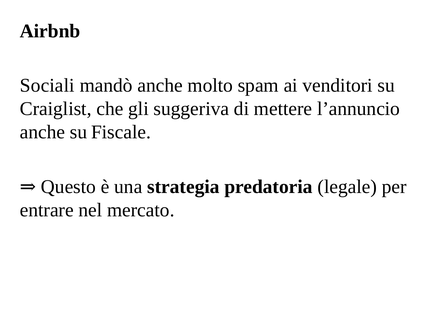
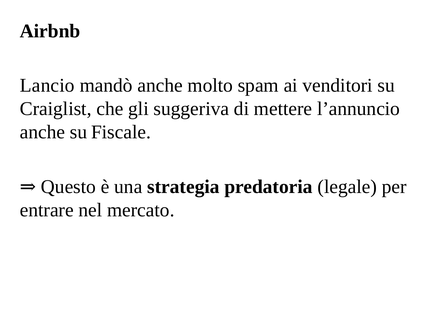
Sociali: Sociali -> Lancio (47, 85)
